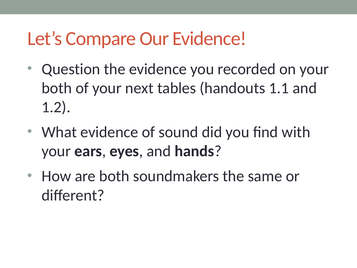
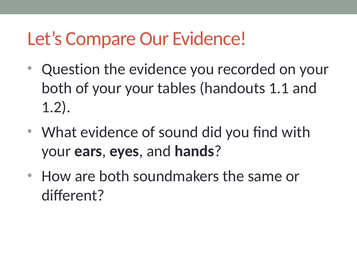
your next: next -> your (140, 88)
